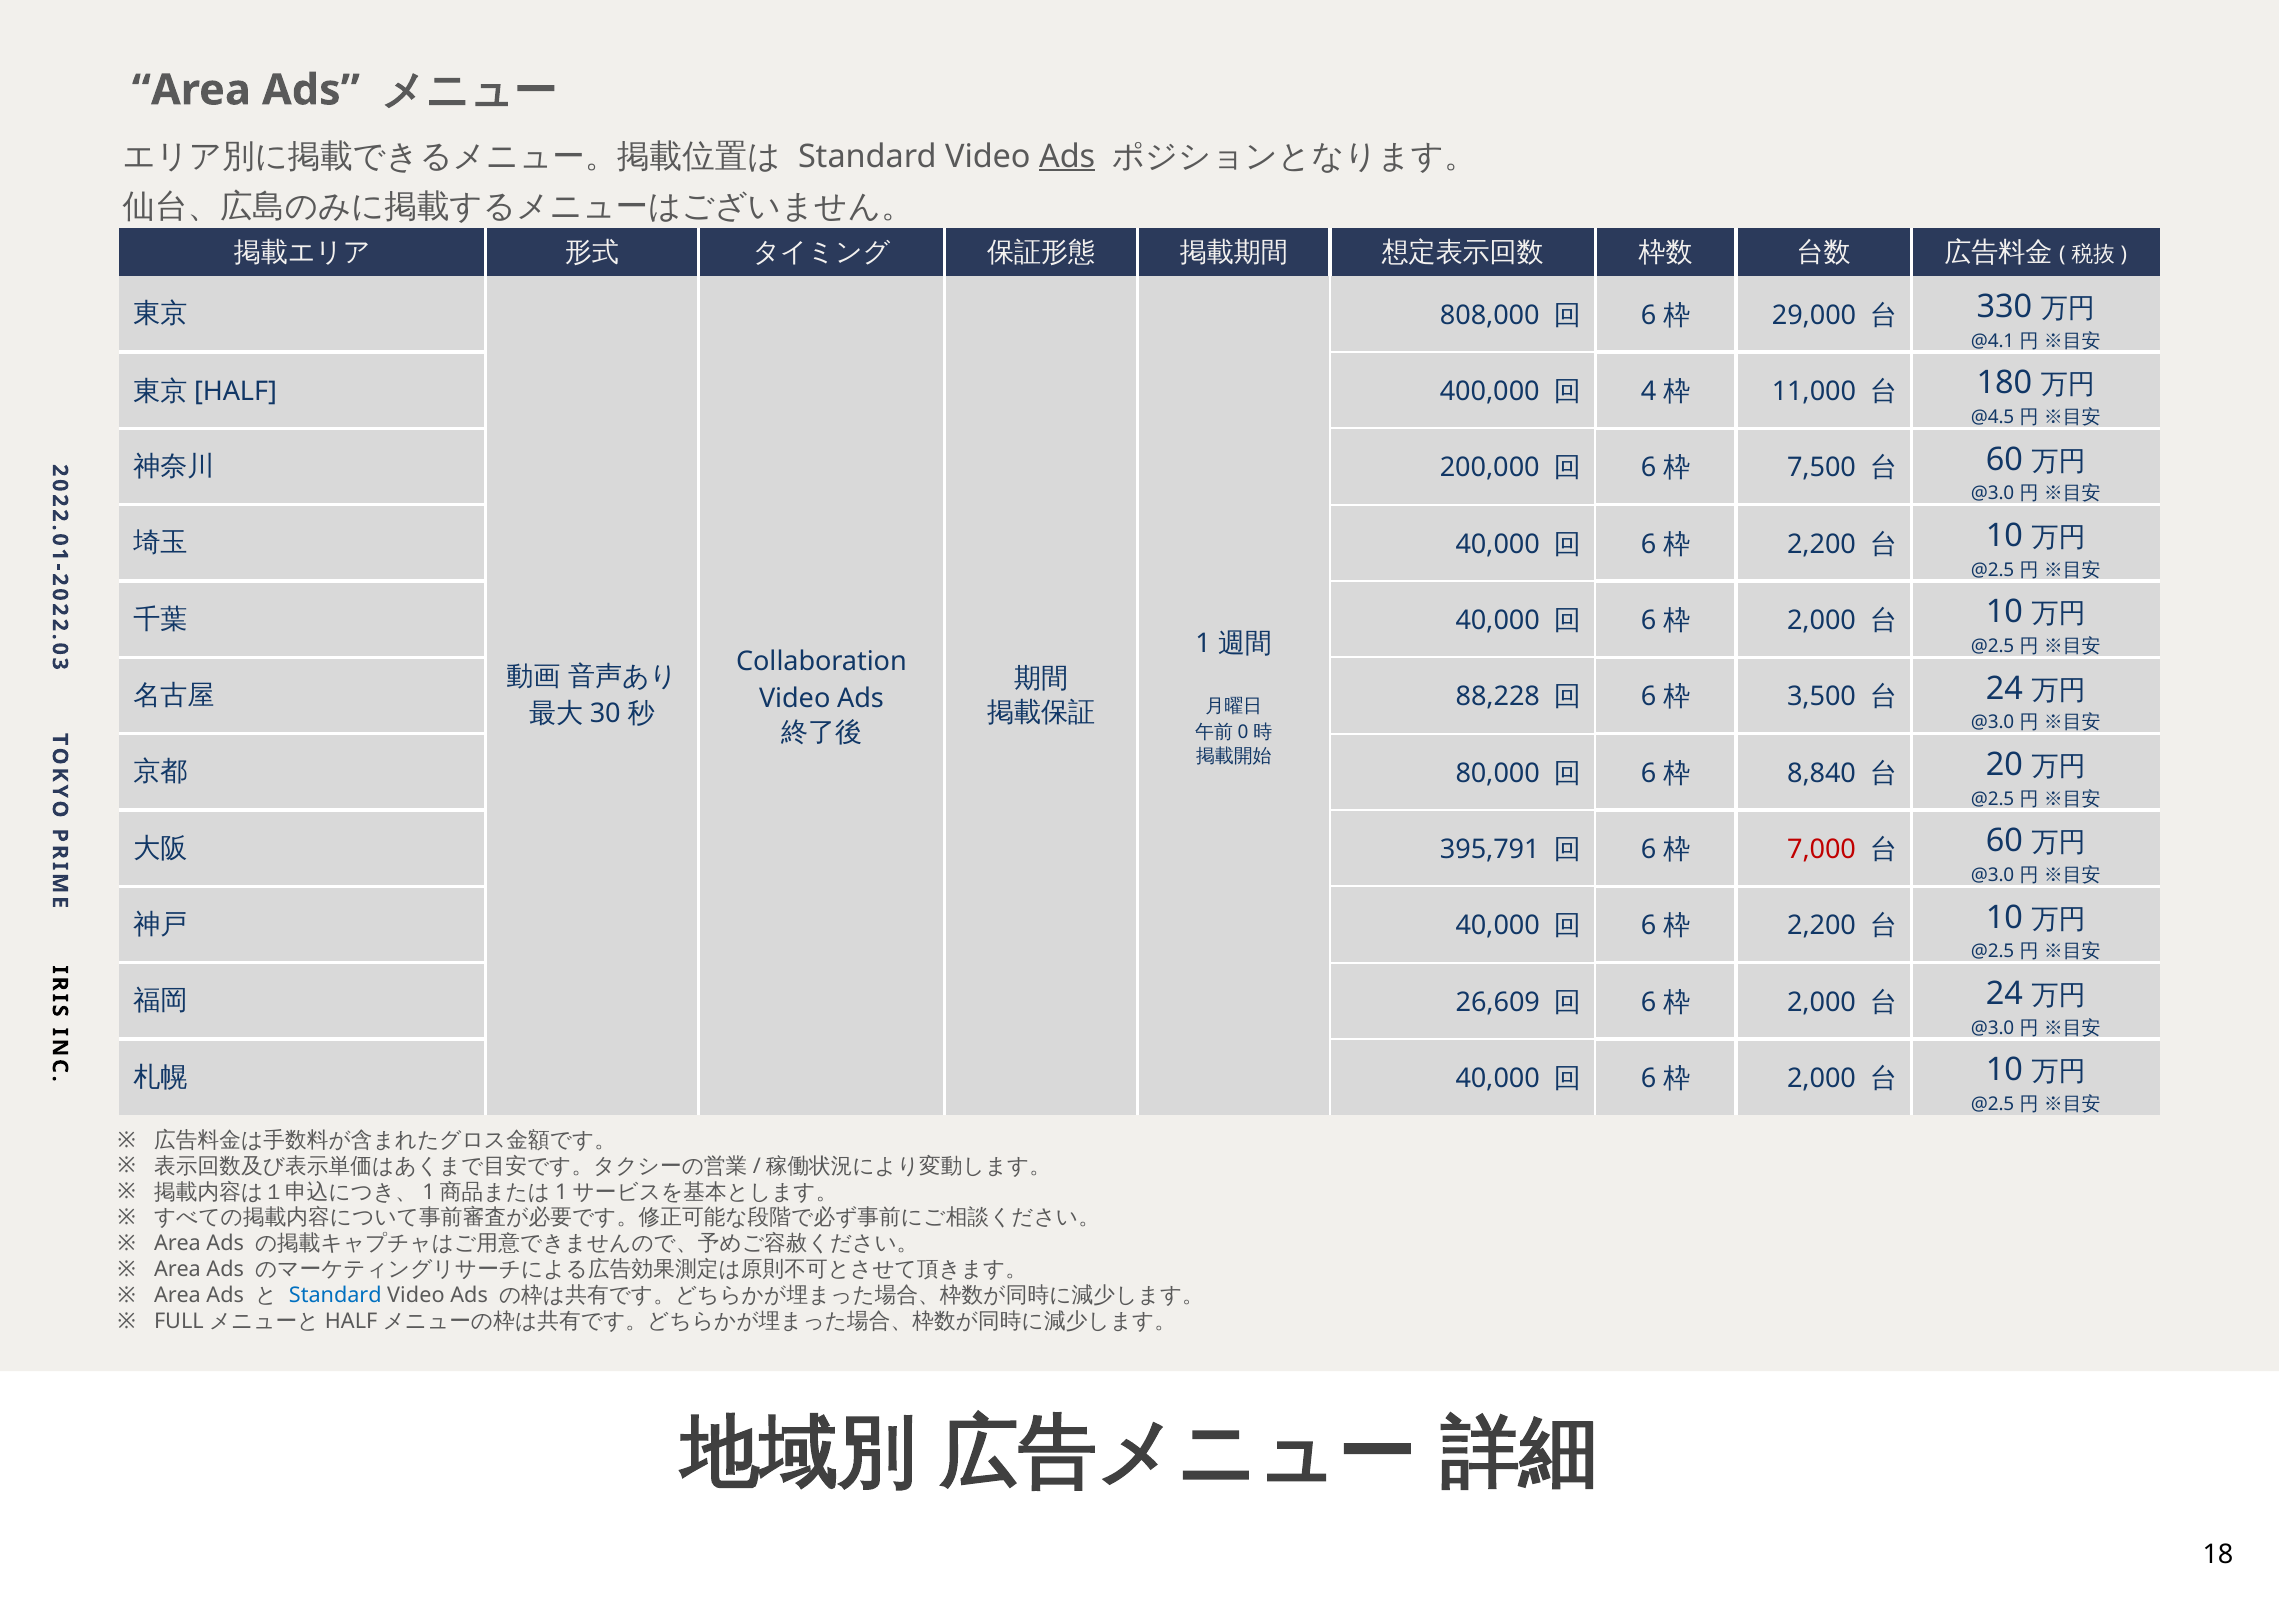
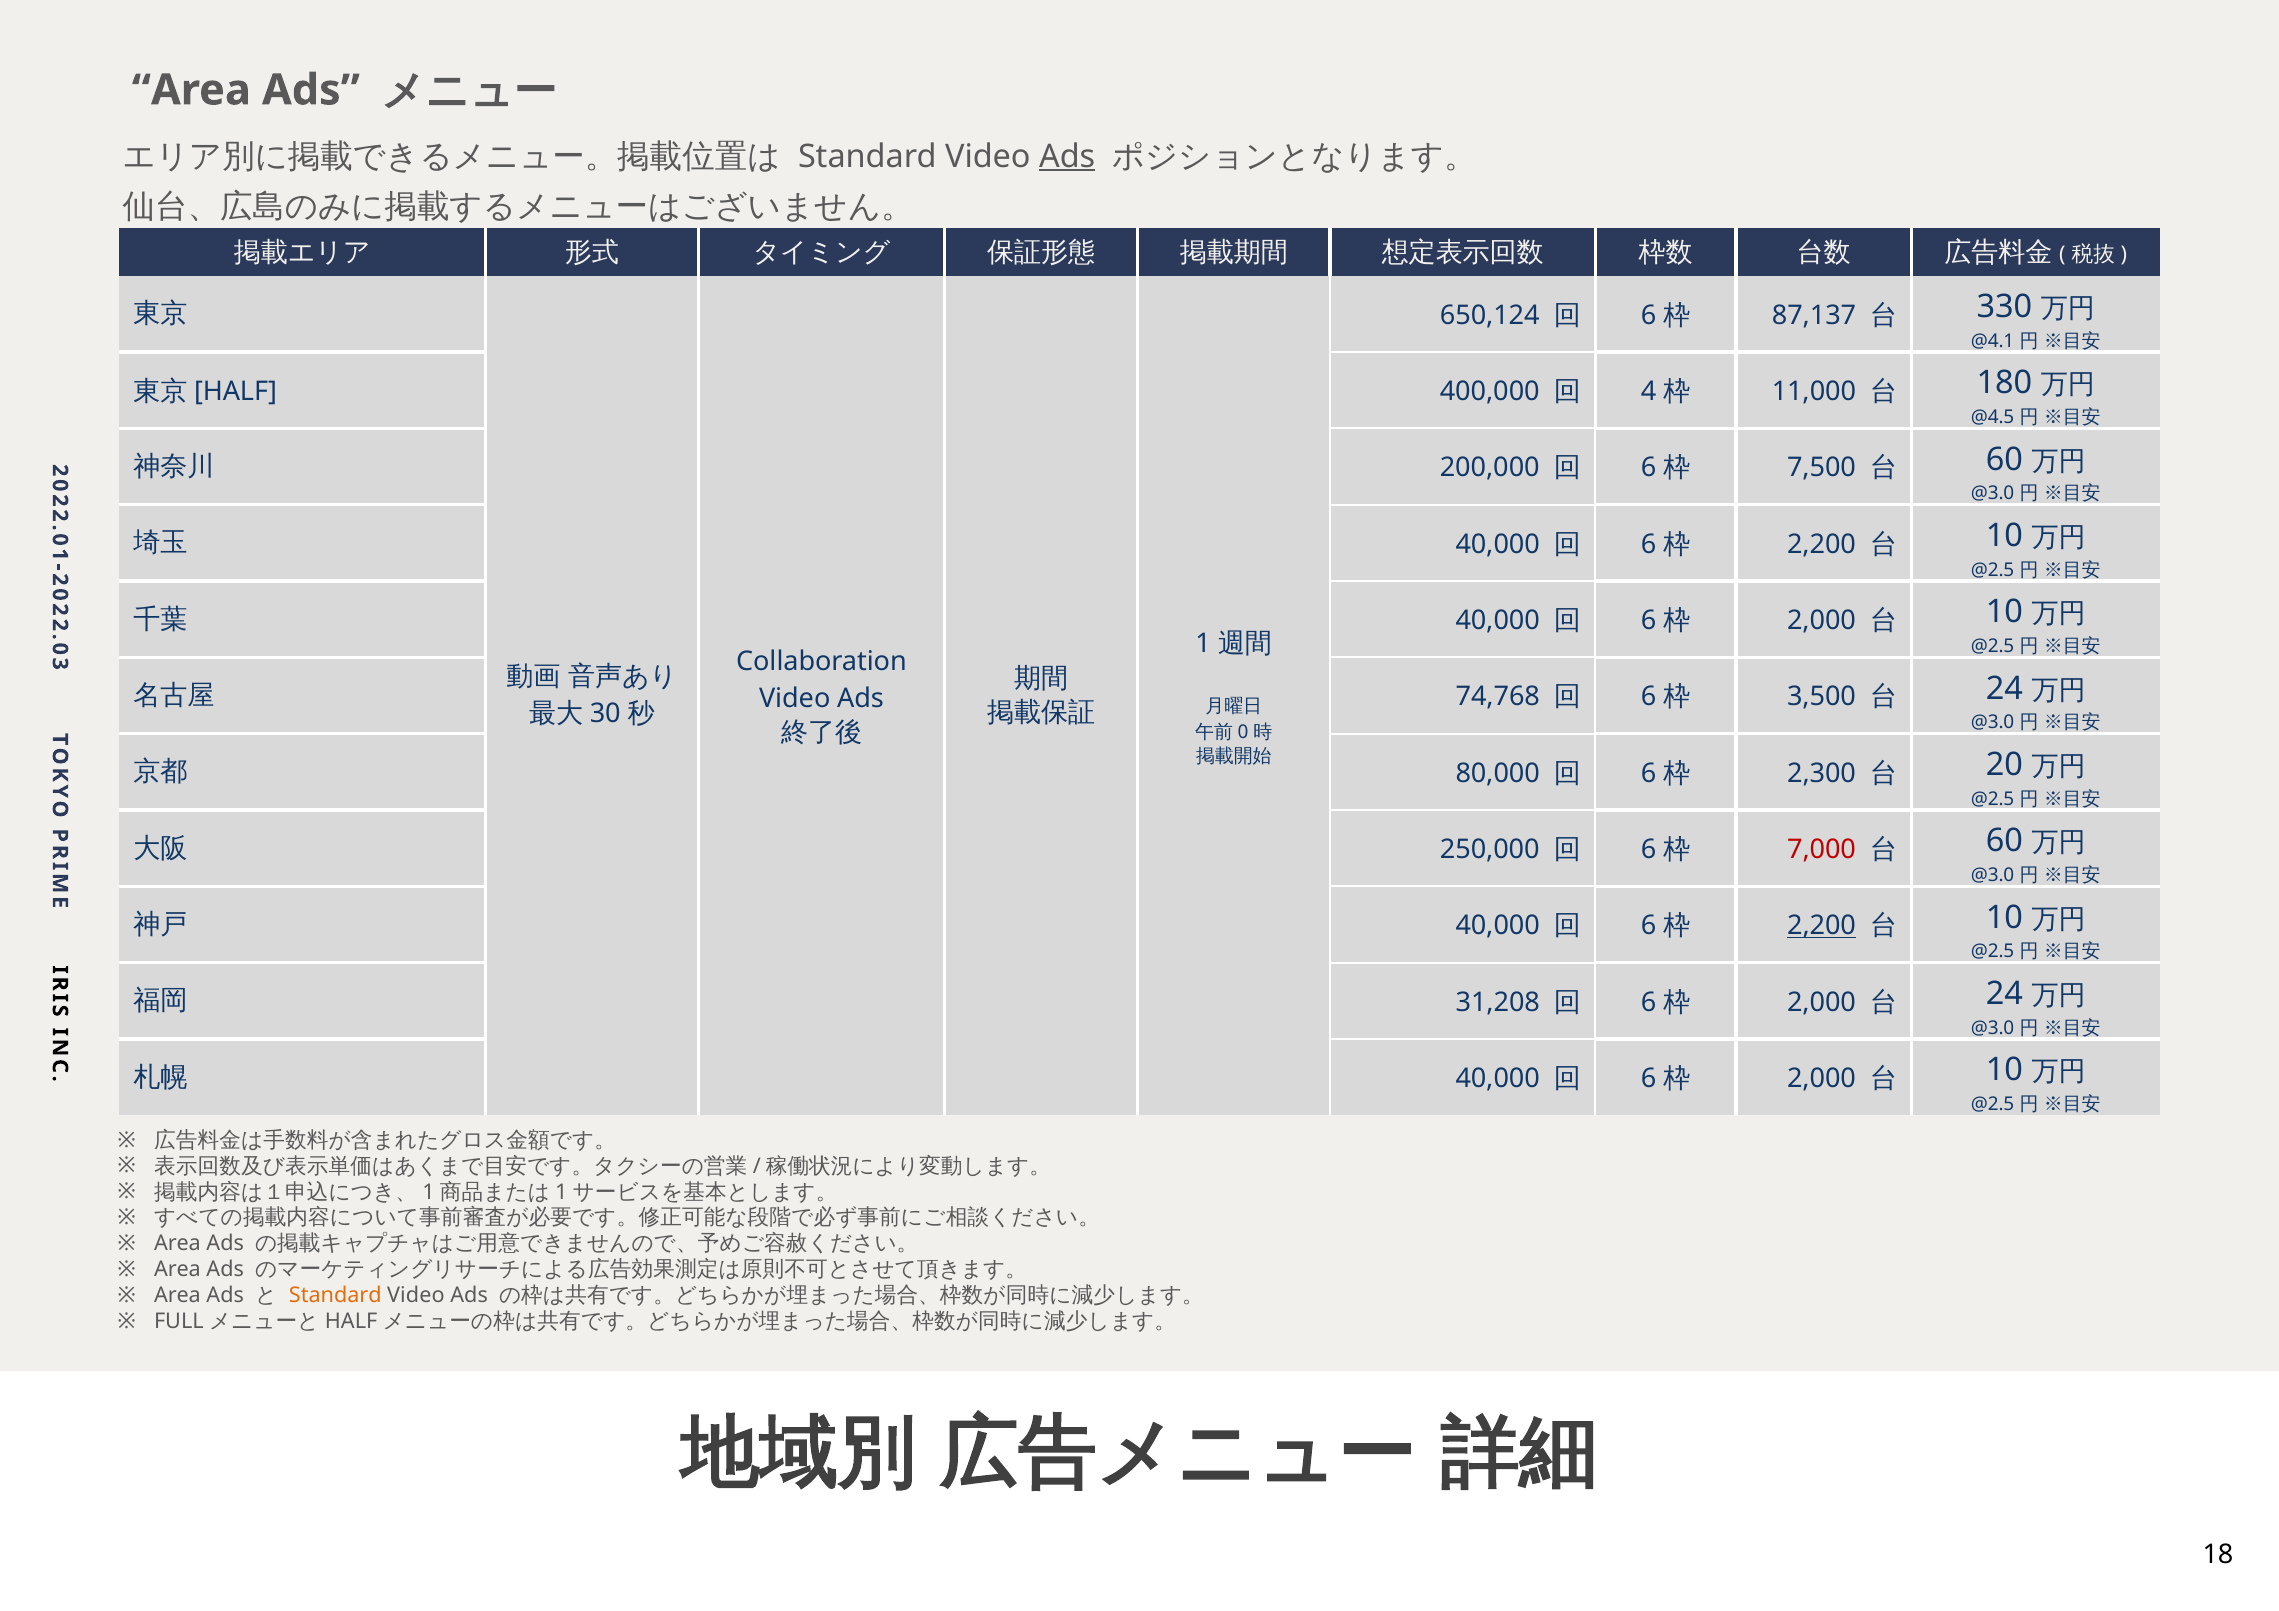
808,000: 808,000 -> 650,124 (1490, 315)
29,000: 29,000 -> 87,137 (1814, 315)
88,228: 88,228 -> 74,768 (1498, 697)
8,840: 8,840 -> 2,300 (1822, 773)
395,791: 395,791 -> 250,000 (1490, 850)
2,200 underline: none -> present (1822, 926)
26,609: 26,609 -> 31,208 (1498, 1003)
Standard colour: blue -> orange (335, 1296)
